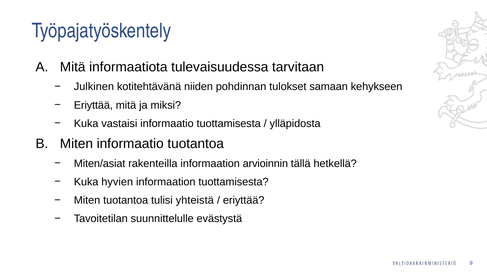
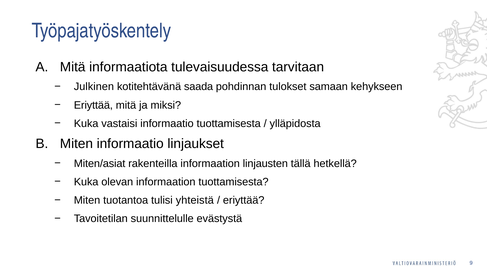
niiden: niiden -> saada (199, 87)
informaatio tuotantoa: tuotantoa -> linjaukset (196, 144)
arvioinnin: arvioinnin -> linjausten (265, 164)
hyvien: hyvien -> olevan (117, 182)
